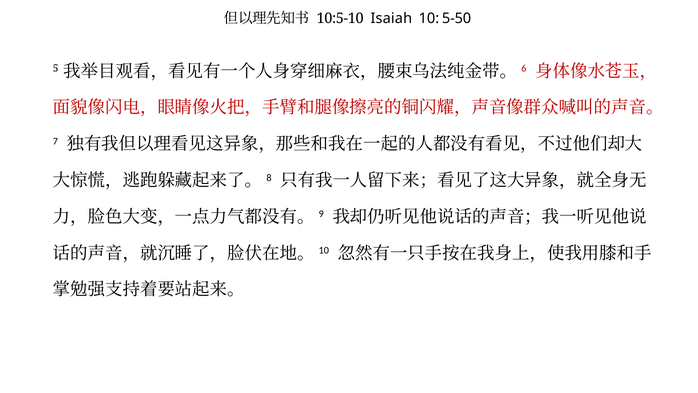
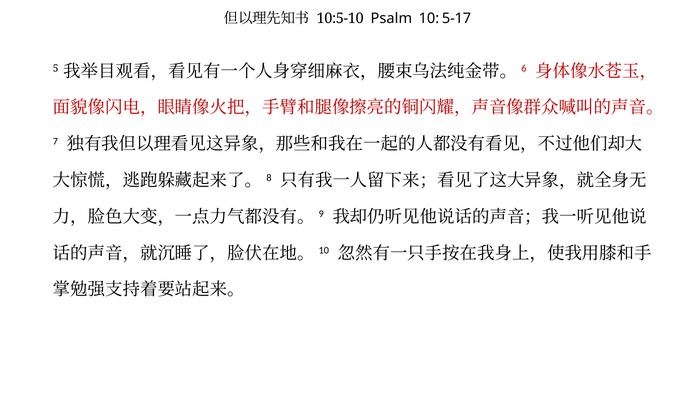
Isaiah: Isaiah -> Psalm (391, 18)
5-50: 5-50 -> 5-17 (457, 18)
